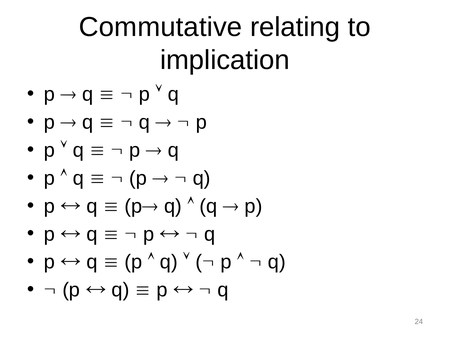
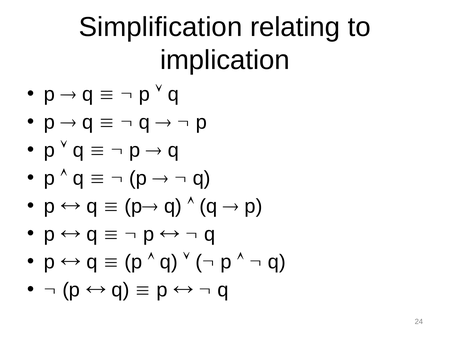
Commutative: Commutative -> Simplification (161, 27)
